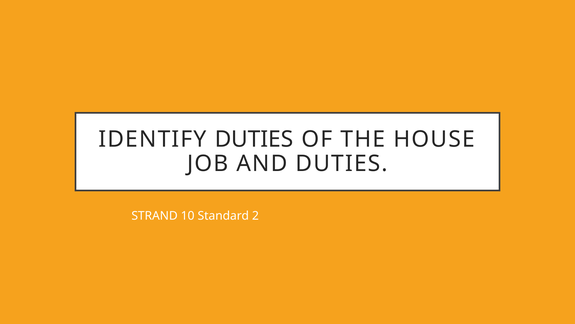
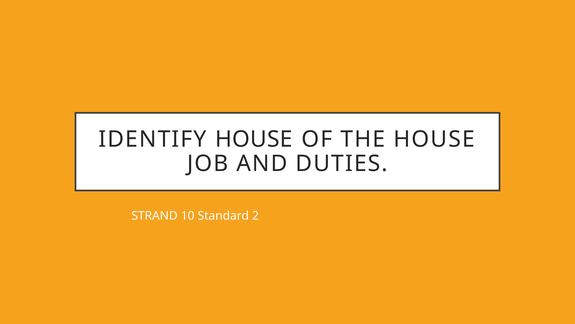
IDENTIFY DUTIES: DUTIES -> HOUSE (254, 139)
